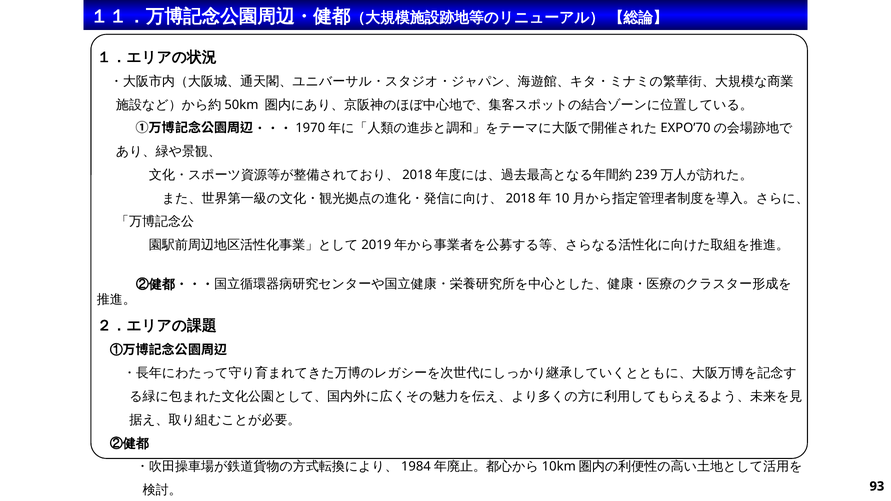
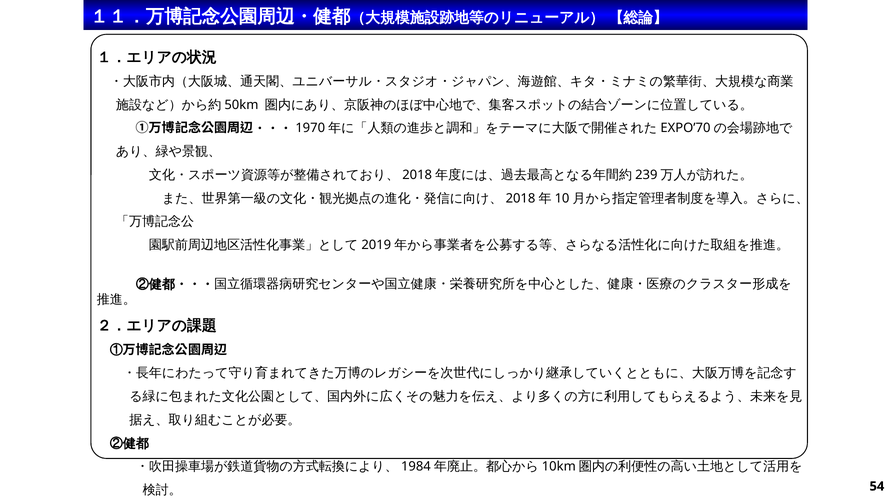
93: 93 -> 54 (877, 486)
